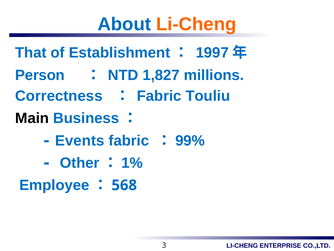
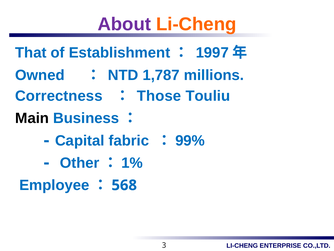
About colour: blue -> purple (124, 24)
Person: Person -> Owned (40, 75)
1,827: 1,827 -> 1,787 (161, 75)
Fabric: Fabric -> Those (159, 96)
Events: Events -> Capital (80, 140)
